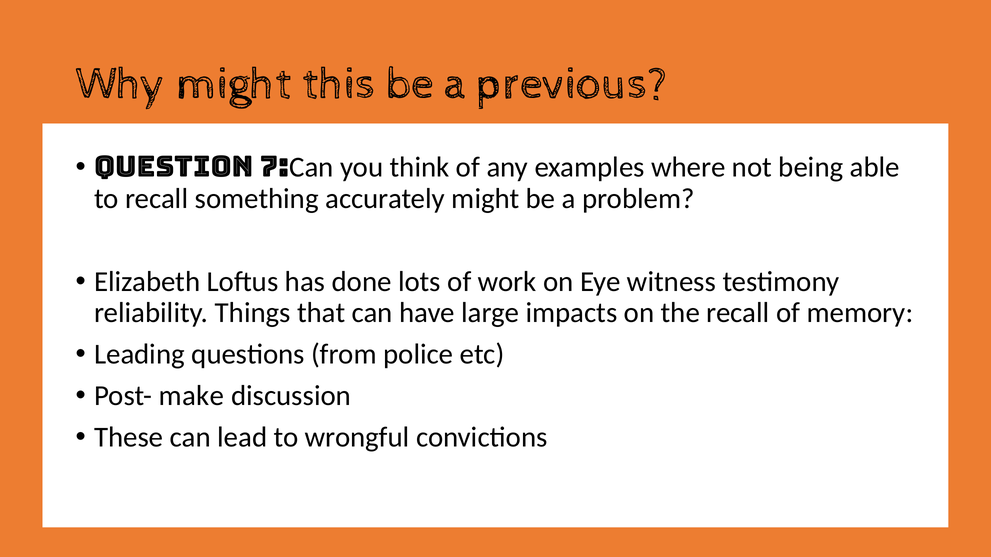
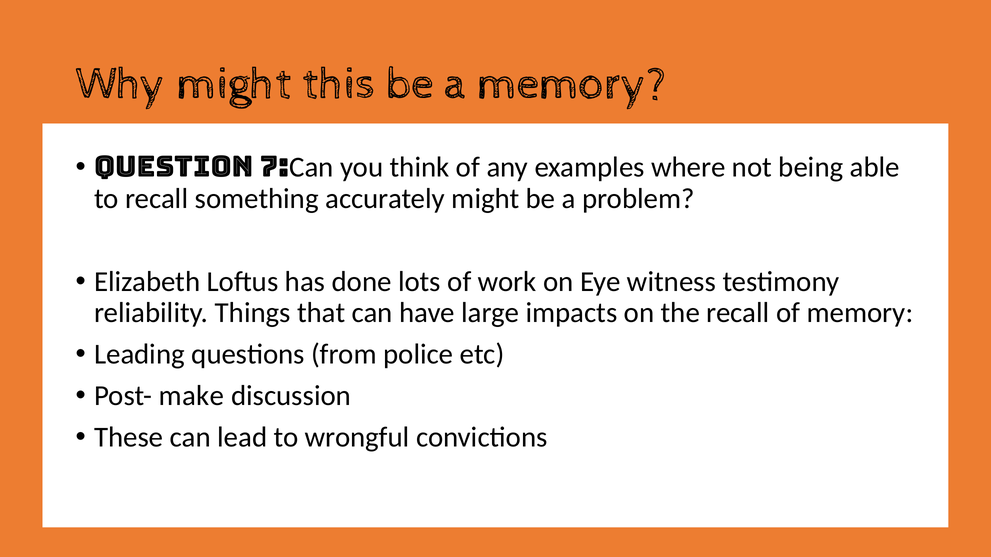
a previous: previous -> memory (572, 83)
